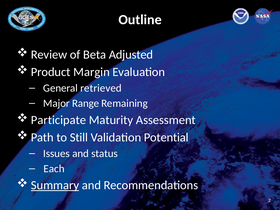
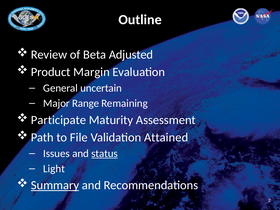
retrieved: retrieved -> uncertain (101, 88)
Still: Still -> File (79, 137)
Potential: Potential -> Attained (166, 137)
status underline: none -> present (105, 153)
Each: Each -> Light (54, 169)
